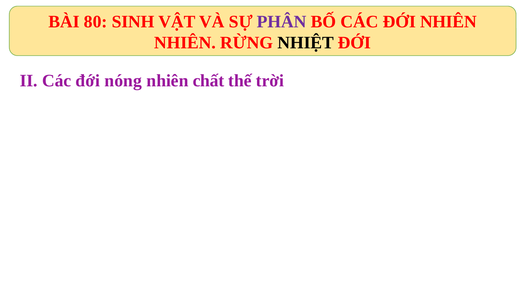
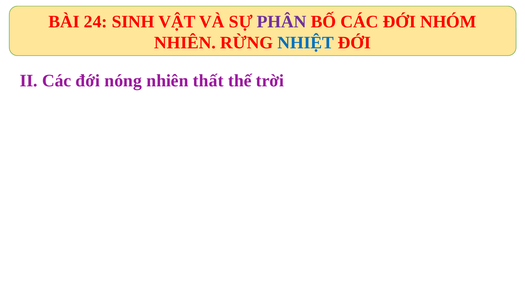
80: 80 -> 24 (96, 22)
ĐỚI NHIÊN: NHIÊN -> NHÓM (448, 22)
NHIỆT colour: black -> blue (306, 43)
chất: chất -> thất (208, 81)
